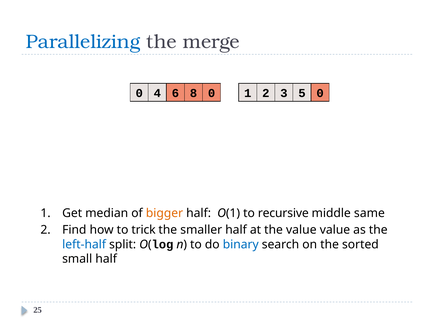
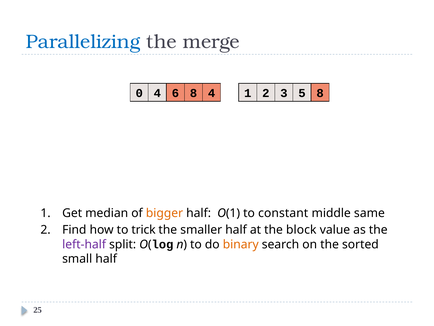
8 0: 0 -> 4 (212, 93)
5 0: 0 -> 8 (320, 93)
recursive: recursive -> constant (283, 213)
the value: value -> block (301, 230)
left-half colour: blue -> purple (84, 244)
binary colour: blue -> orange (241, 244)
